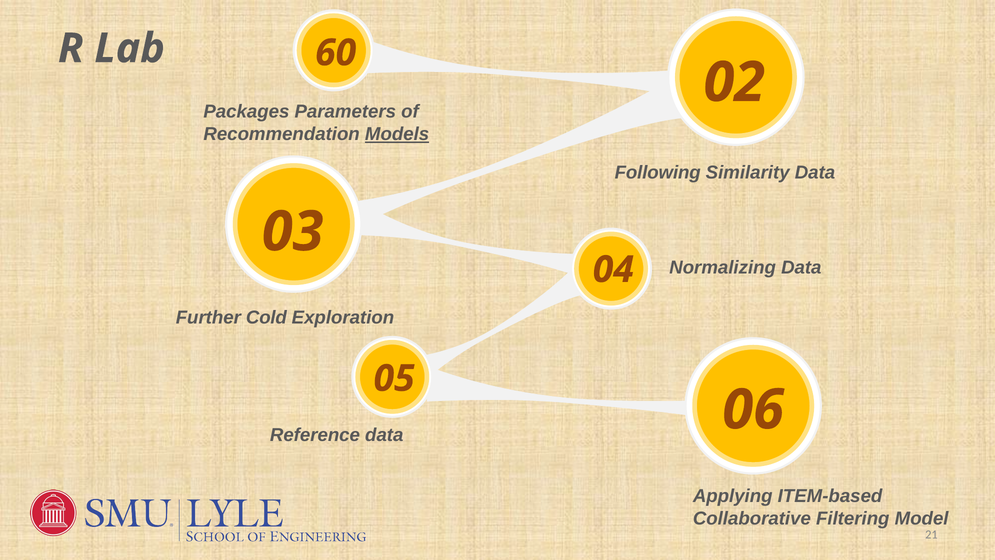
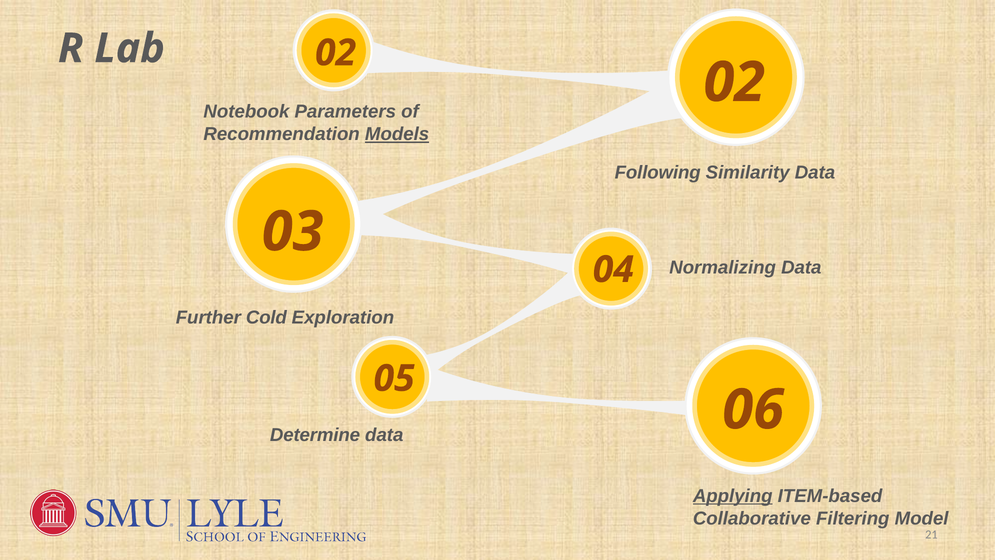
Lab 60: 60 -> 02 (336, 53)
Packages: Packages -> Notebook (246, 112)
Reference: Reference -> Determine (315, 435)
Applying underline: none -> present (733, 496)
